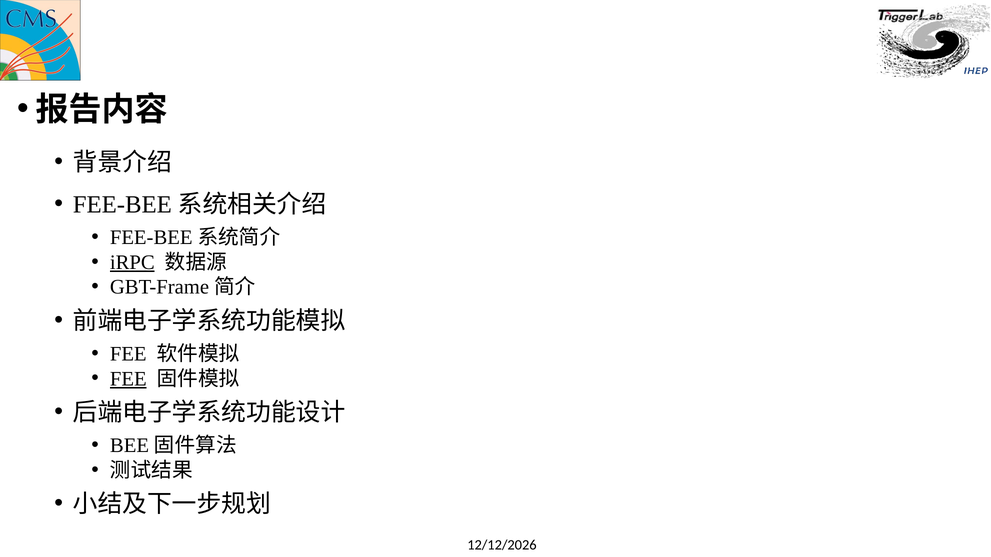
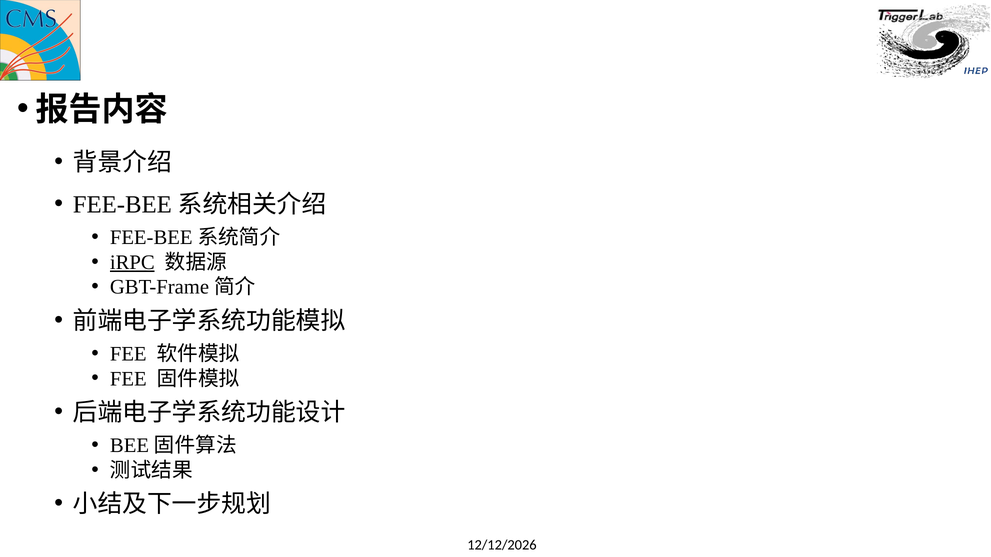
FEE underline: present -> none (128, 379)
